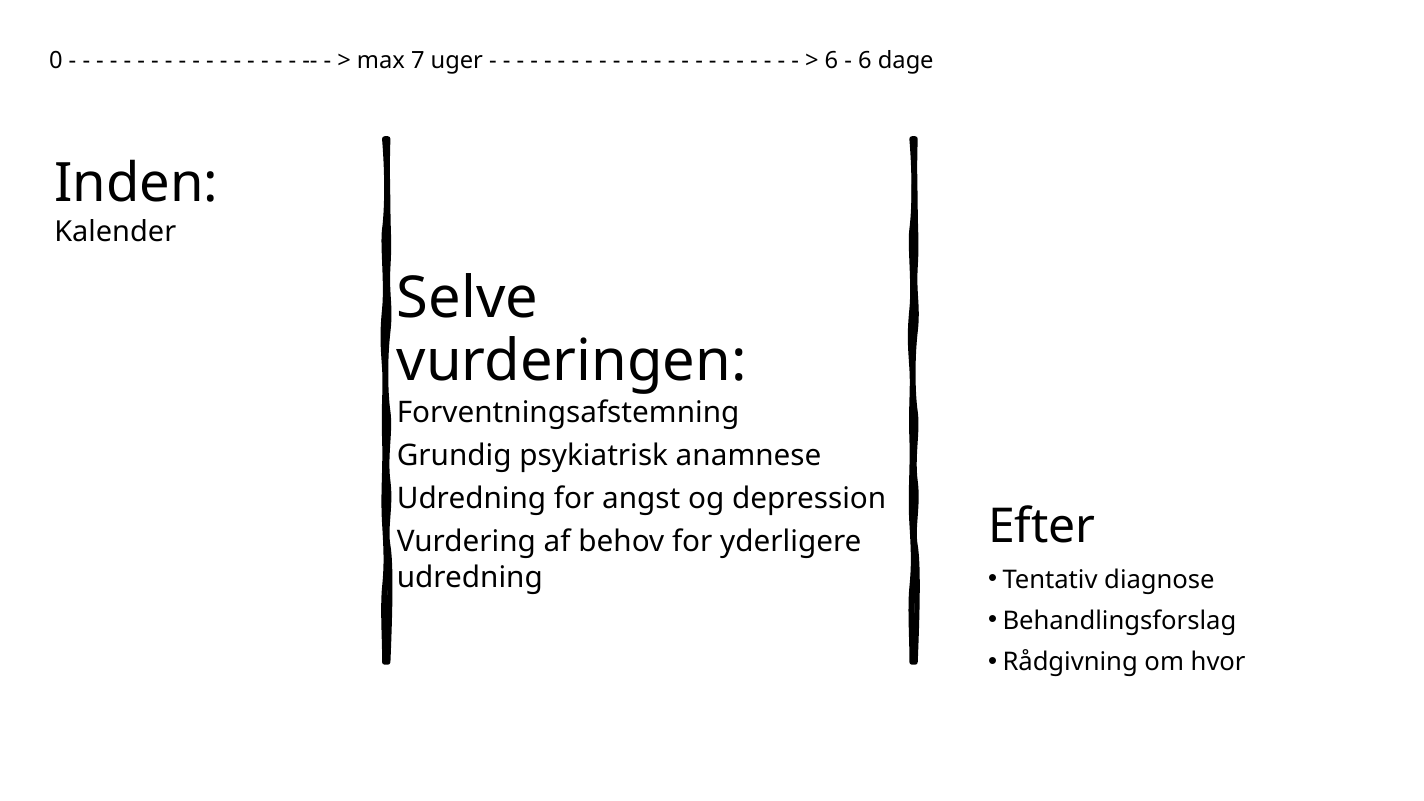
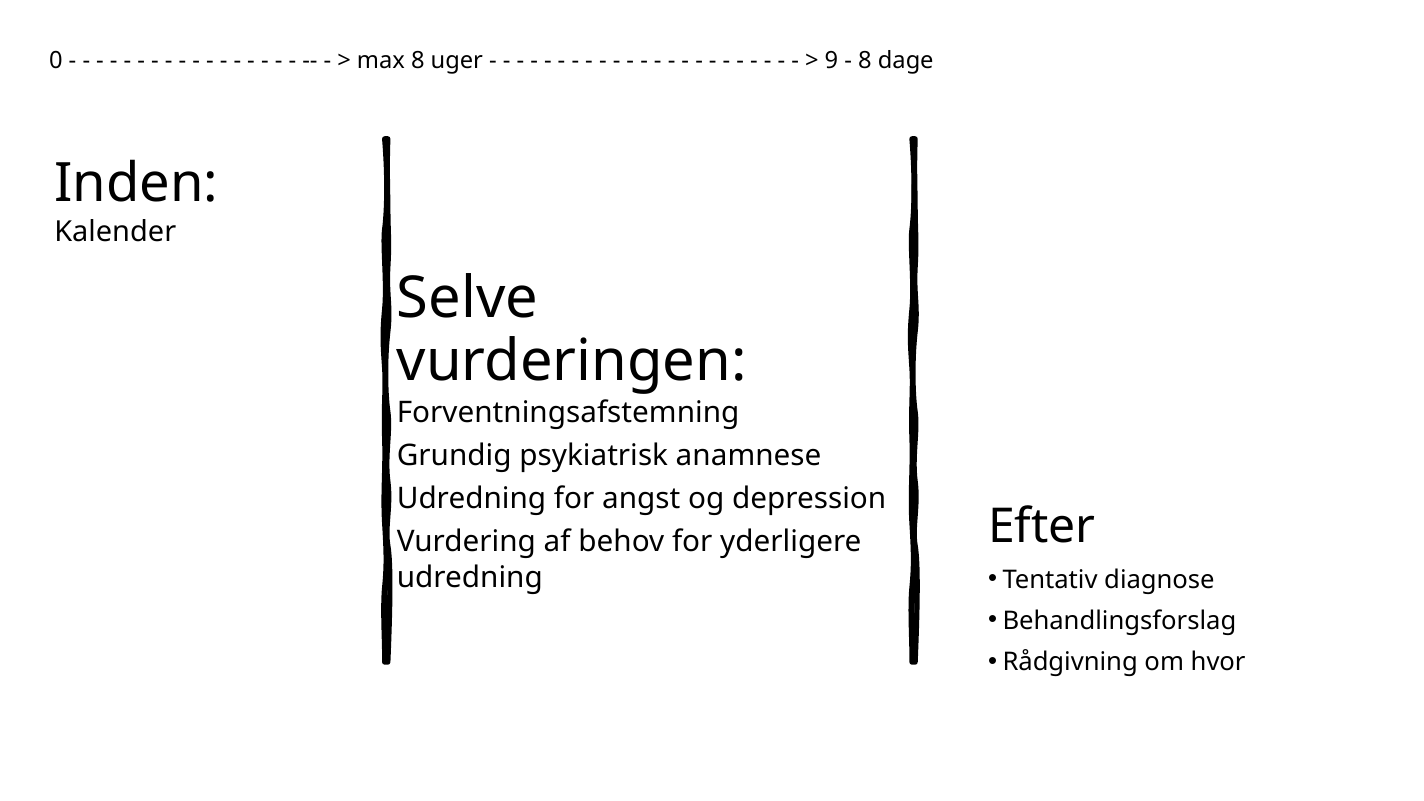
max 7: 7 -> 8 (418, 60)
6: 6 -> 9 (832, 60)
6: 6 -> 8 (865, 60)
